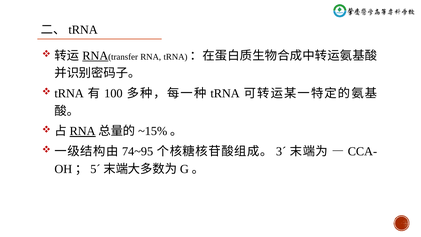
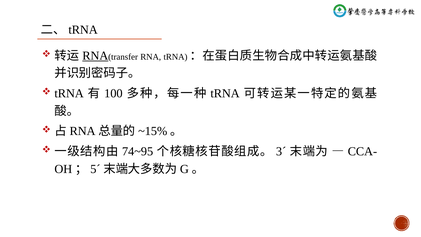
RNA underline: present -> none (83, 131)
